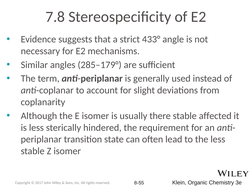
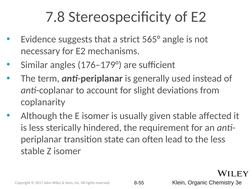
433°: 433° -> 565° (151, 39)
285–179°: 285–179° -> 176–179° (100, 65)
there: there -> given (160, 116)
